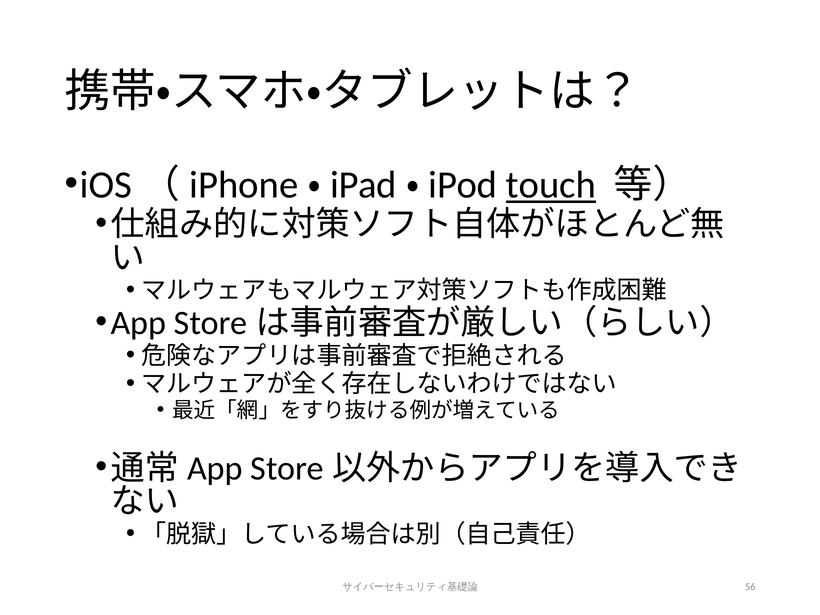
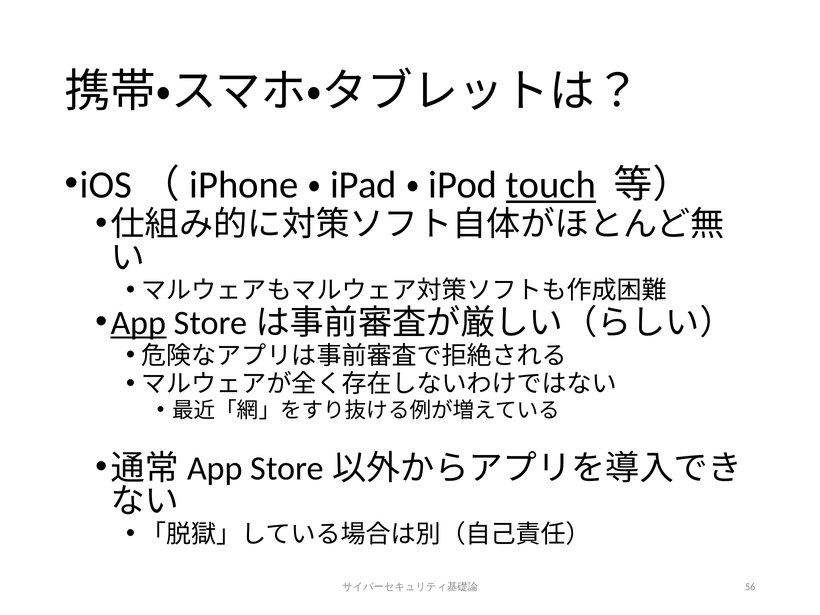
App underline: none -> present (138, 323)
